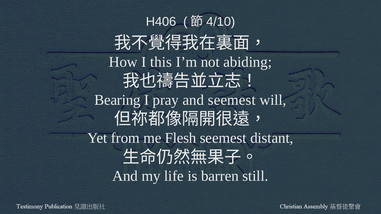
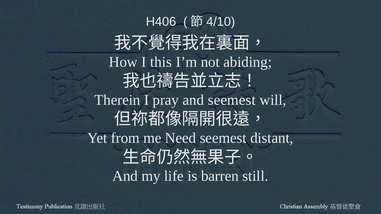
Bearing: Bearing -> Therein (117, 100)
Flesh: Flesh -> Need (180, 138)
